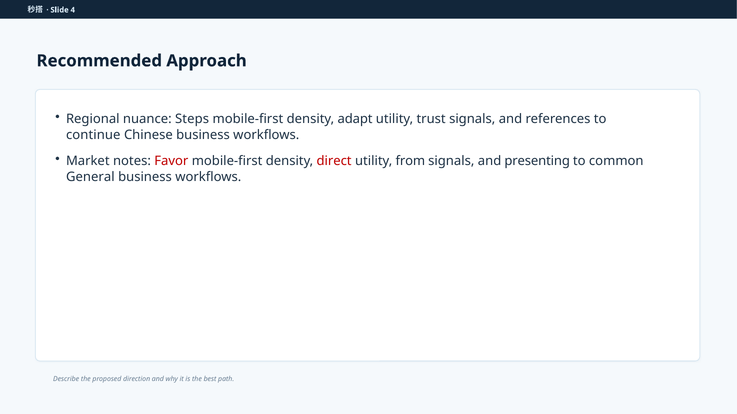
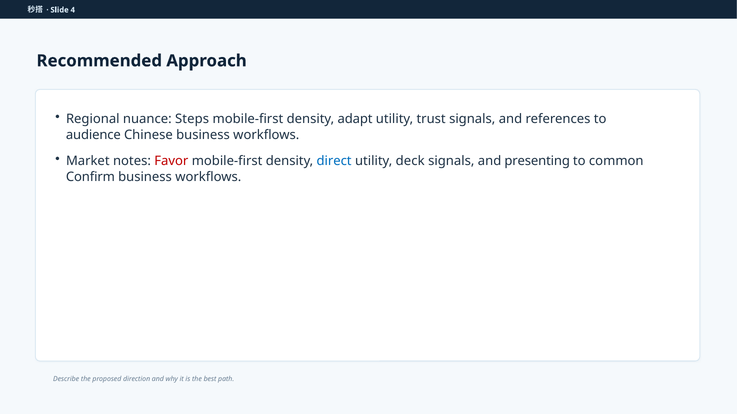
continue: continue -> audience (93, 135)
direct colour: red -> blue (334, 161)
from: from -> deck (410, 161)
General: General -> Confirm (90, 177)
